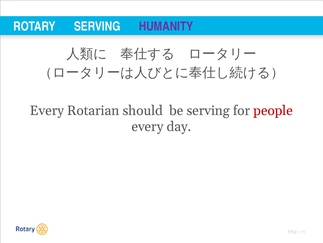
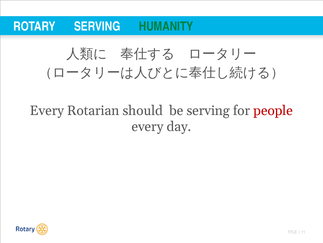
HUMANITY colour: purple -> green (166, 26)
